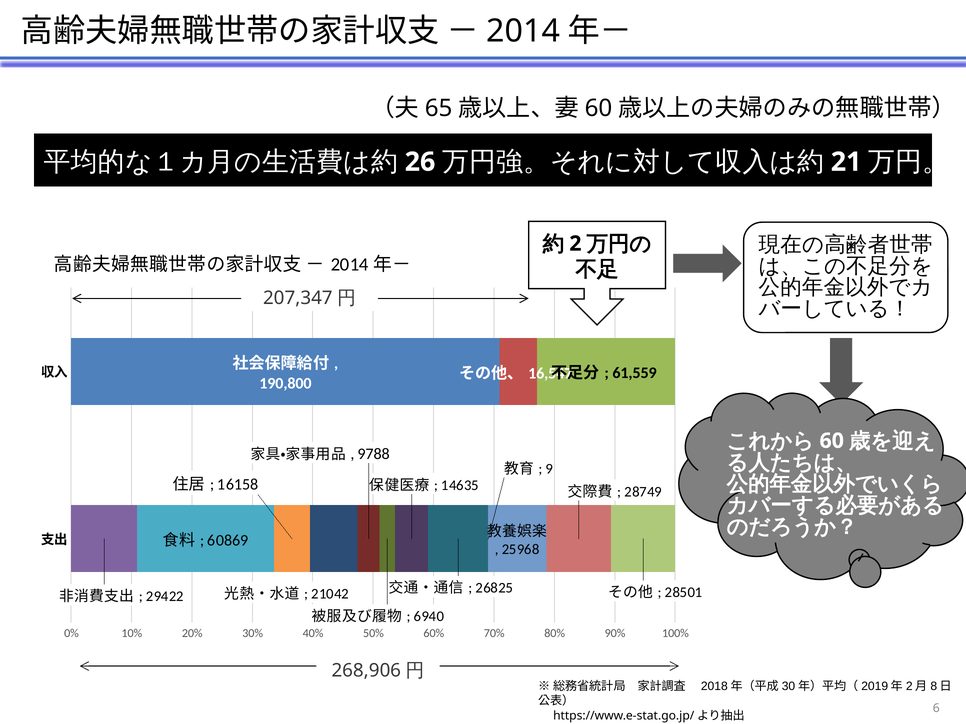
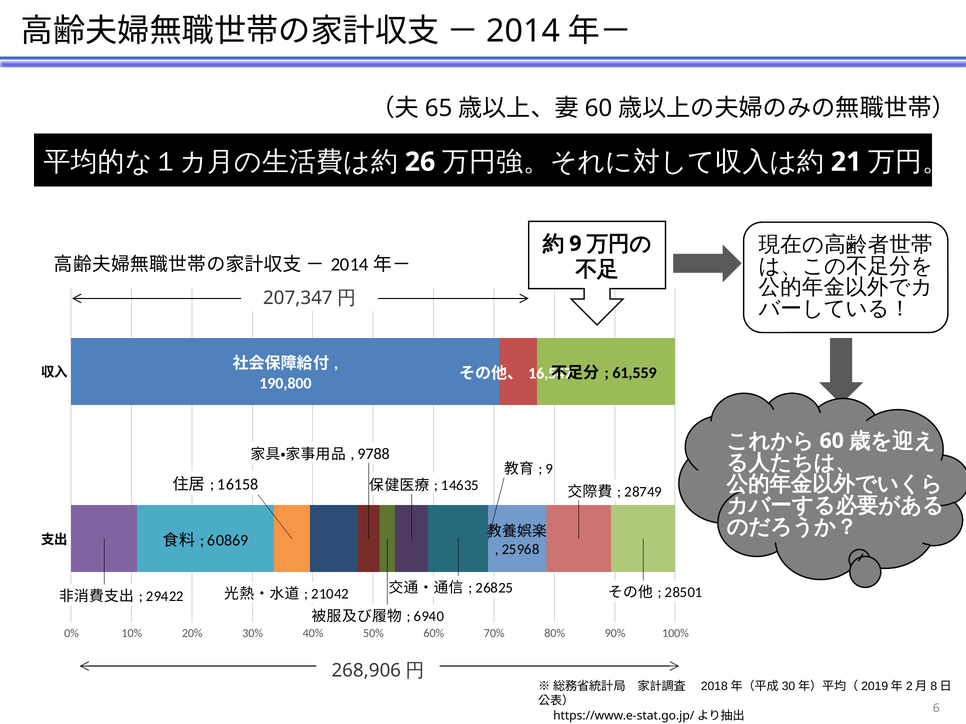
2: 2 -> 9 (575, 244)
